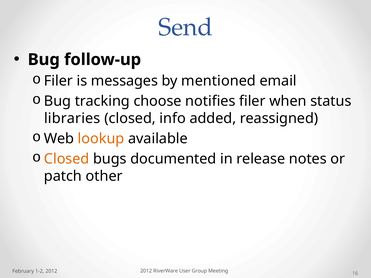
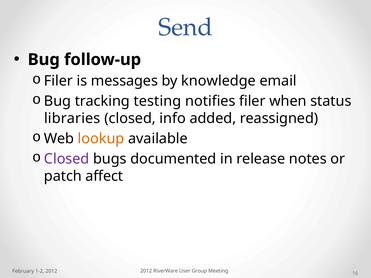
mentioned: mentioned -> knowledge (219, 81)
choose: choose -> testing (157, 101)
Closed colour: orange -> purple (67, 159)
other: other -> affect (104, 176)
